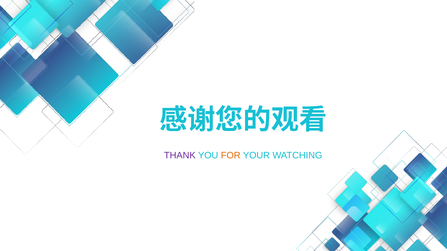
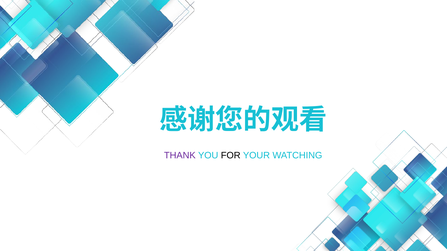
FOR colour: orange -> black (231, 156)
